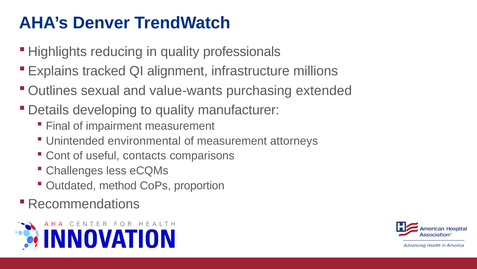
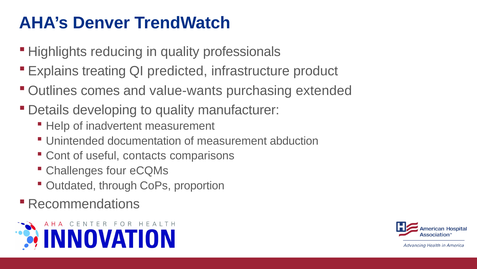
tracked: tracked -> treating (104, 71)
alignment: alignment -> predicted (177, 71)
millions: millions -> product (316, 71)
sexual: sexual -> comes (100, 90)
Final: Final -> Help (58, 126)
impairment: impairment -> inadvertent (114, 126)
environmental: environmental -> documentation (144, 141)
attorneys: attorneys -> abduction (294, 141)
less: less -> four (116, 170)
method: method -> through (118, 185)
